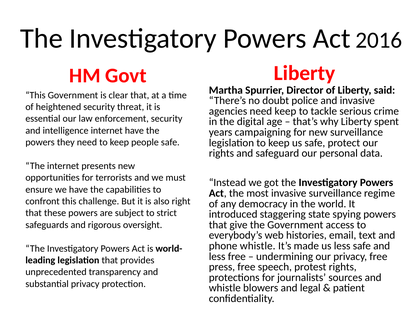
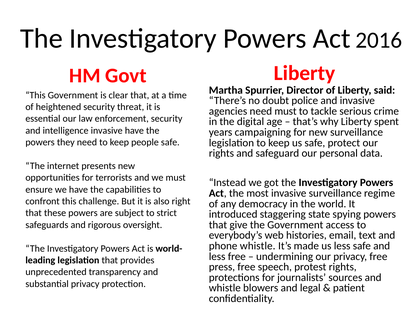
need keep: keep -> must (286, 111)
intelligence internet: internet -> invasive (107, 131)
